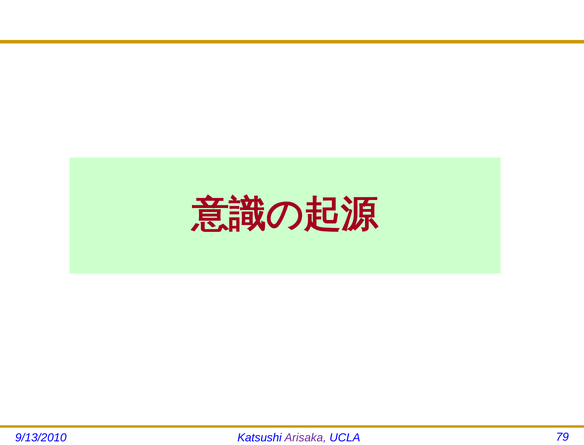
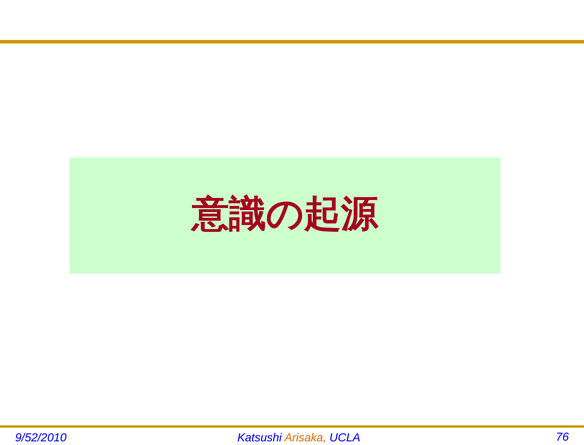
9/13/2010: 9/13/2010 -> 9/52/2010 (41, 438)
Arisaka colour: purple -> orange (305, 438)
79: 79 -> 76 (562, 437)
